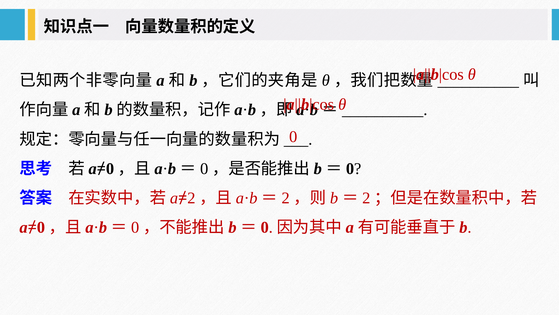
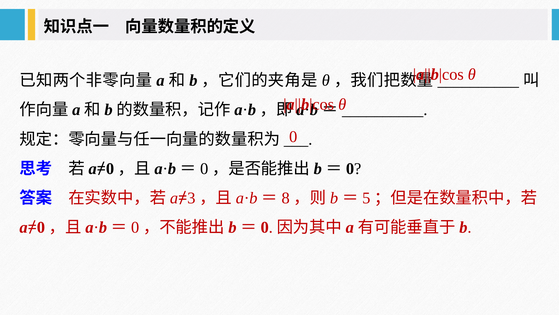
2: 2 -> 3 (191, 198)
2: 2 -> 8 (286, 198)
2: 2 -> 5 (366, 198)
